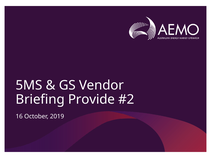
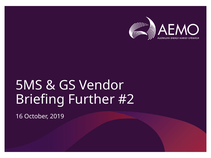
Provide: Provide -> Further (91, 100)
